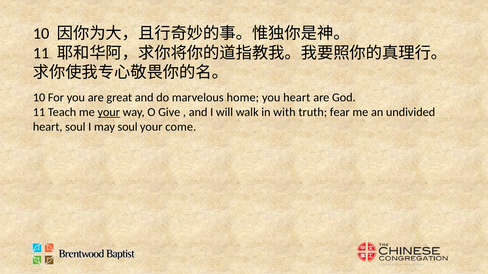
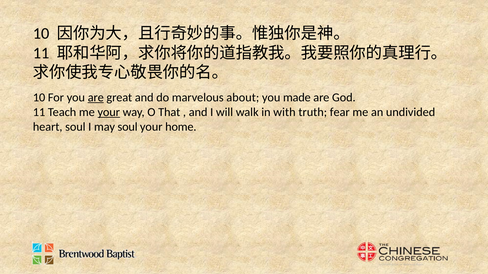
are underline: none -> present (96, 98)
home: home -> about (243, 98)
you heart: heart -> made (297, 98)
Give: Give -> That (169, 112)
come: come -> home (181, 127)
